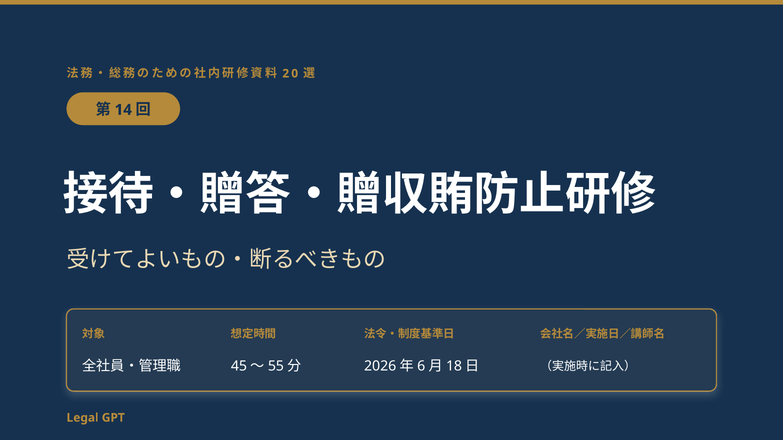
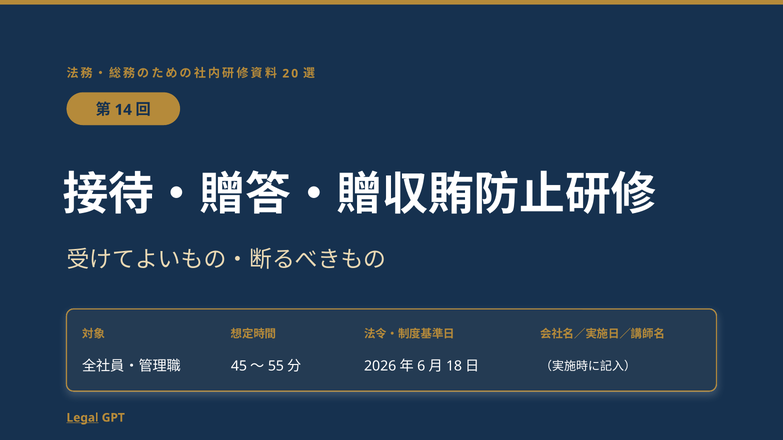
Legal underline: none -> present (83, 418)
